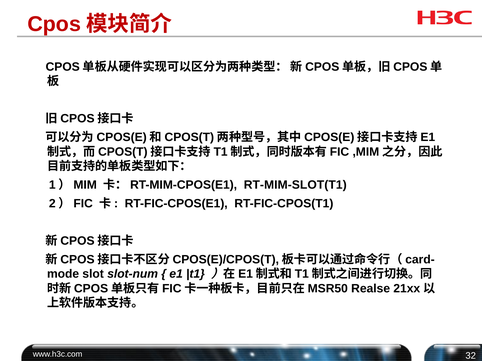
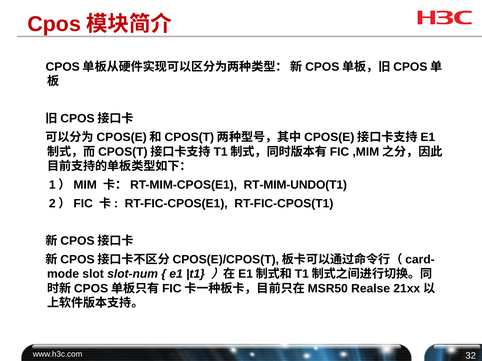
RT-MIM-SLOT(T1: RT-MIM-SLOT(T1 -> RT-MIM-UNDO(T1 (295, 185)
